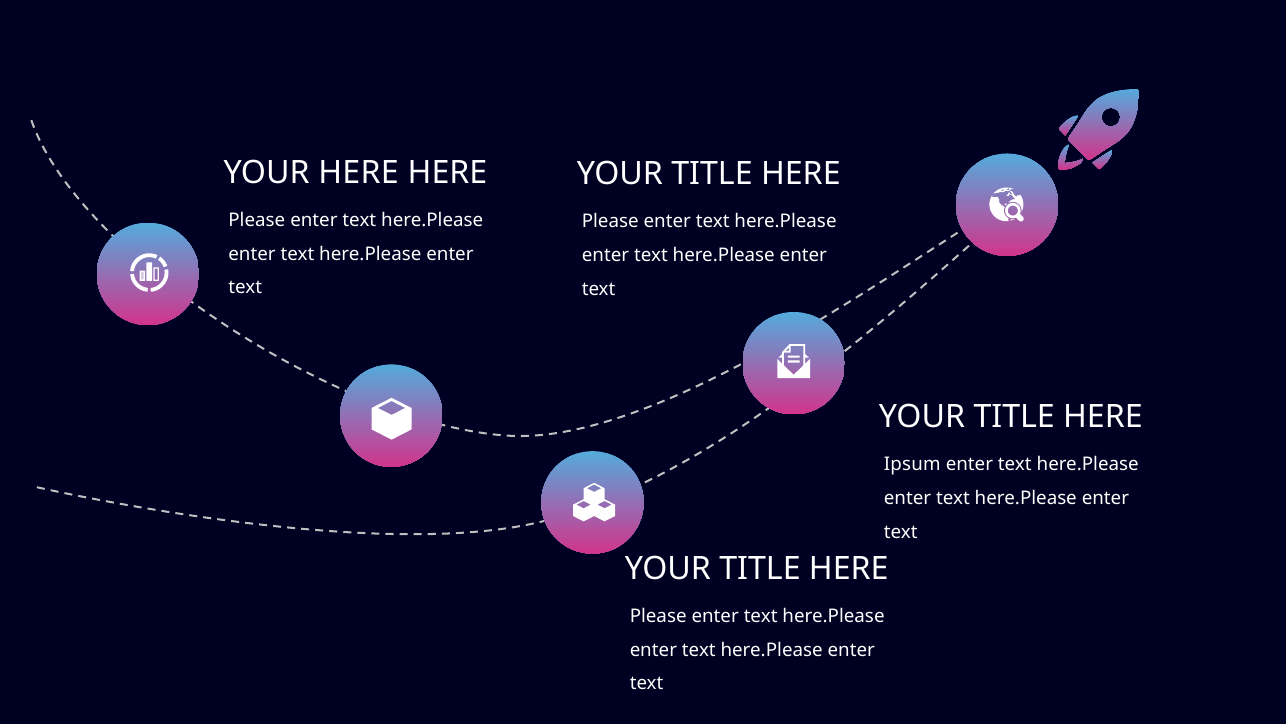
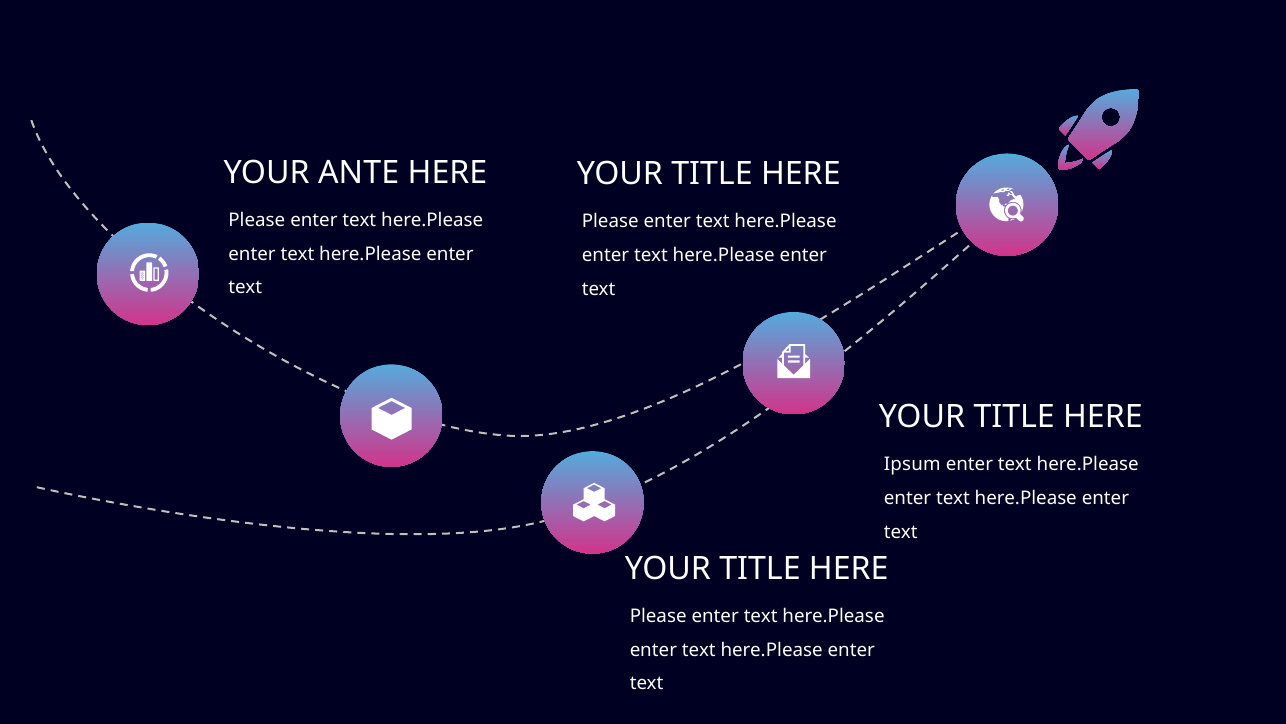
YOUR HERE: HERE -> ANTE (359, 173)
